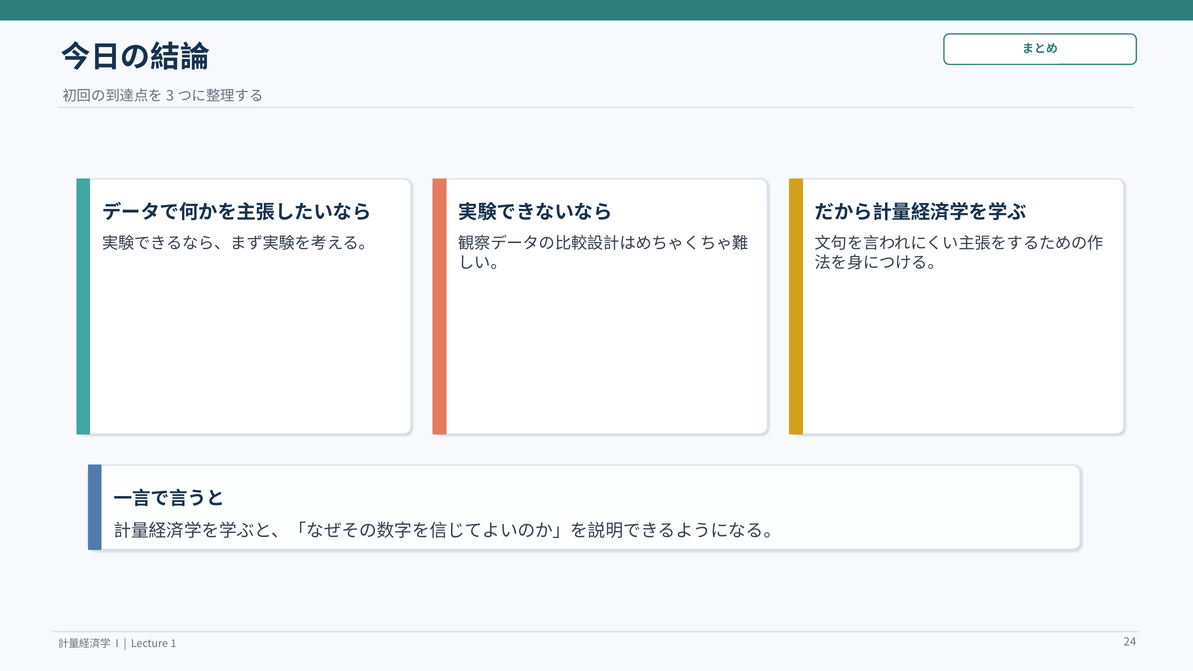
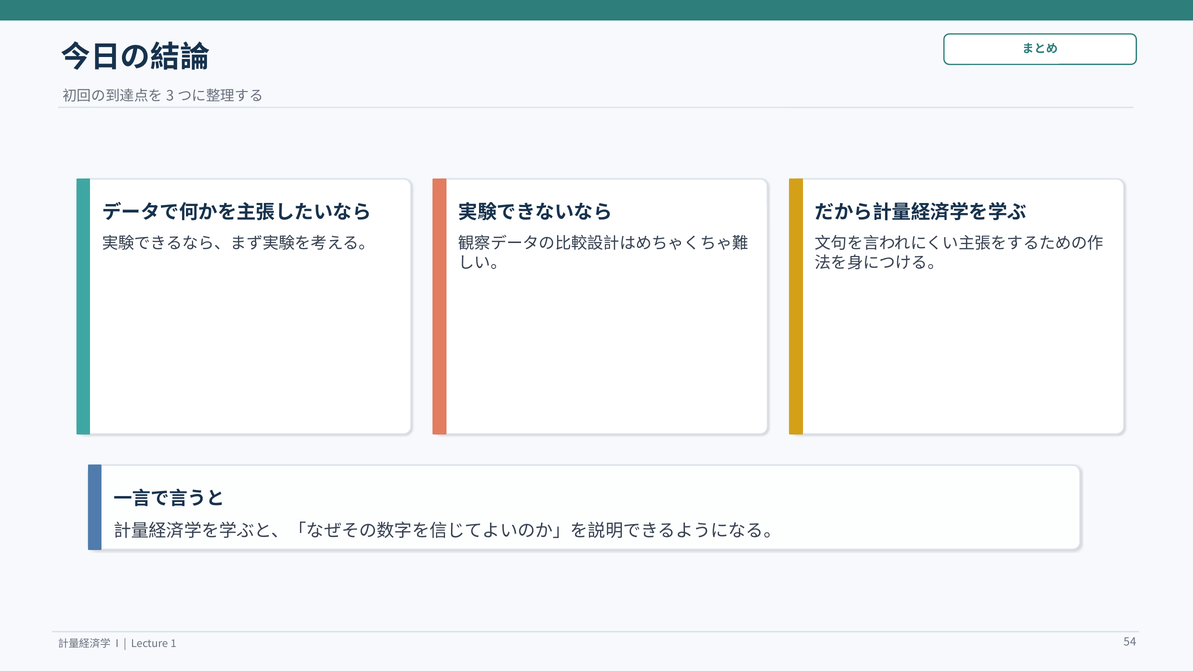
24: 24 -> 54 (1130, 642)
